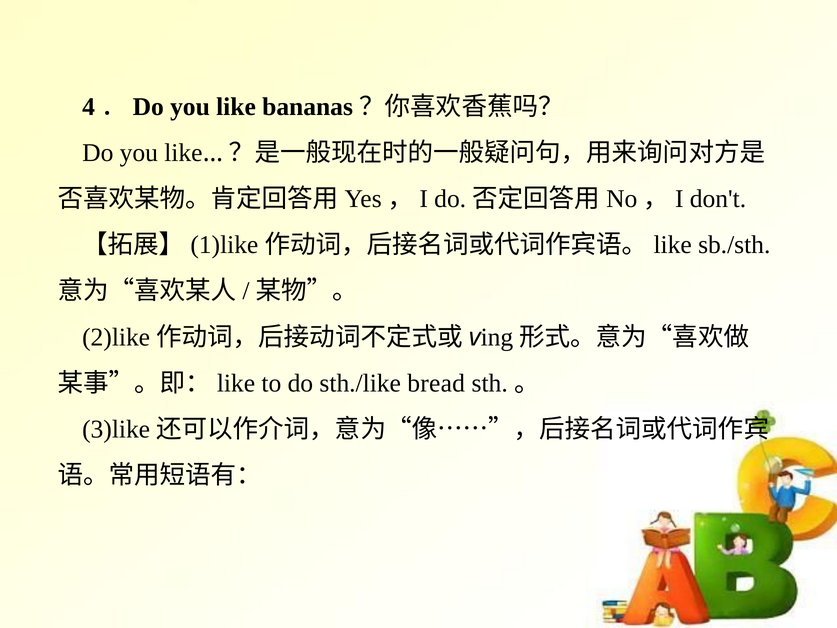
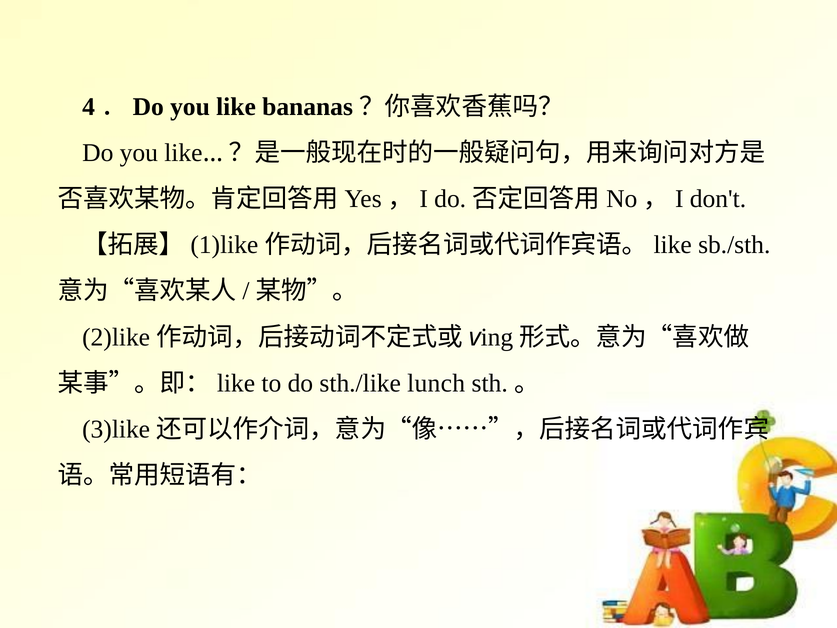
bread: bread -> lunch (436, 383)
